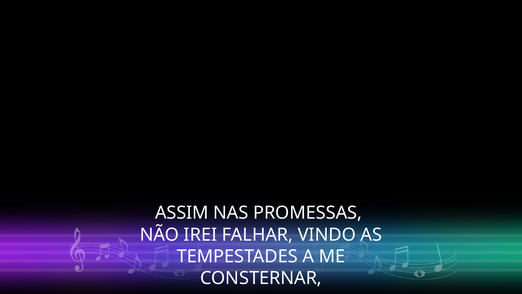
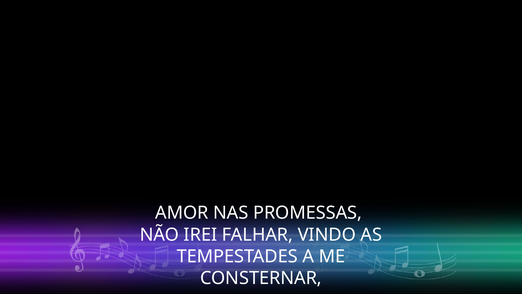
ASSIM: ASSIM -> AMOR (182, 213)
